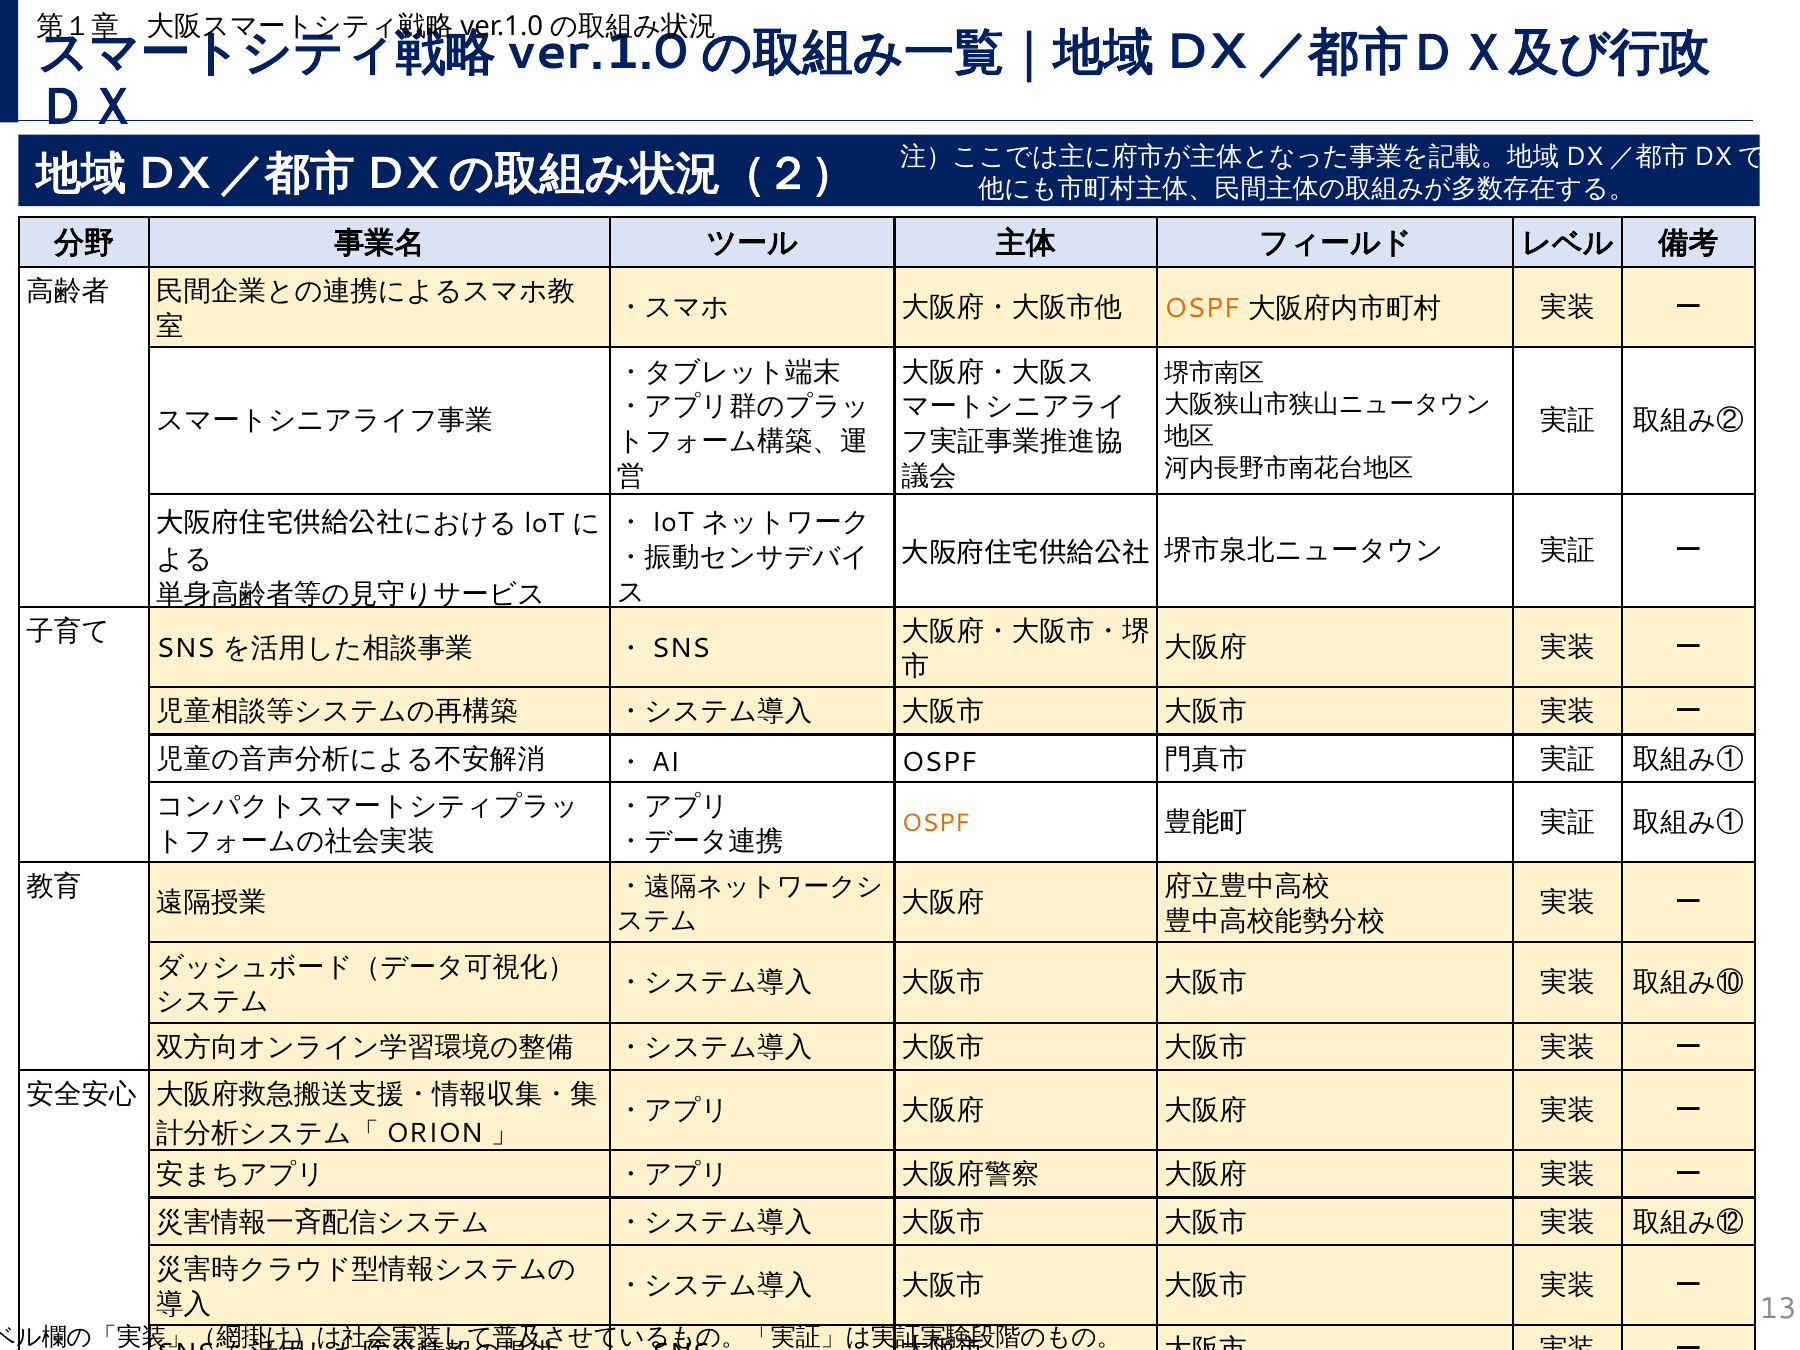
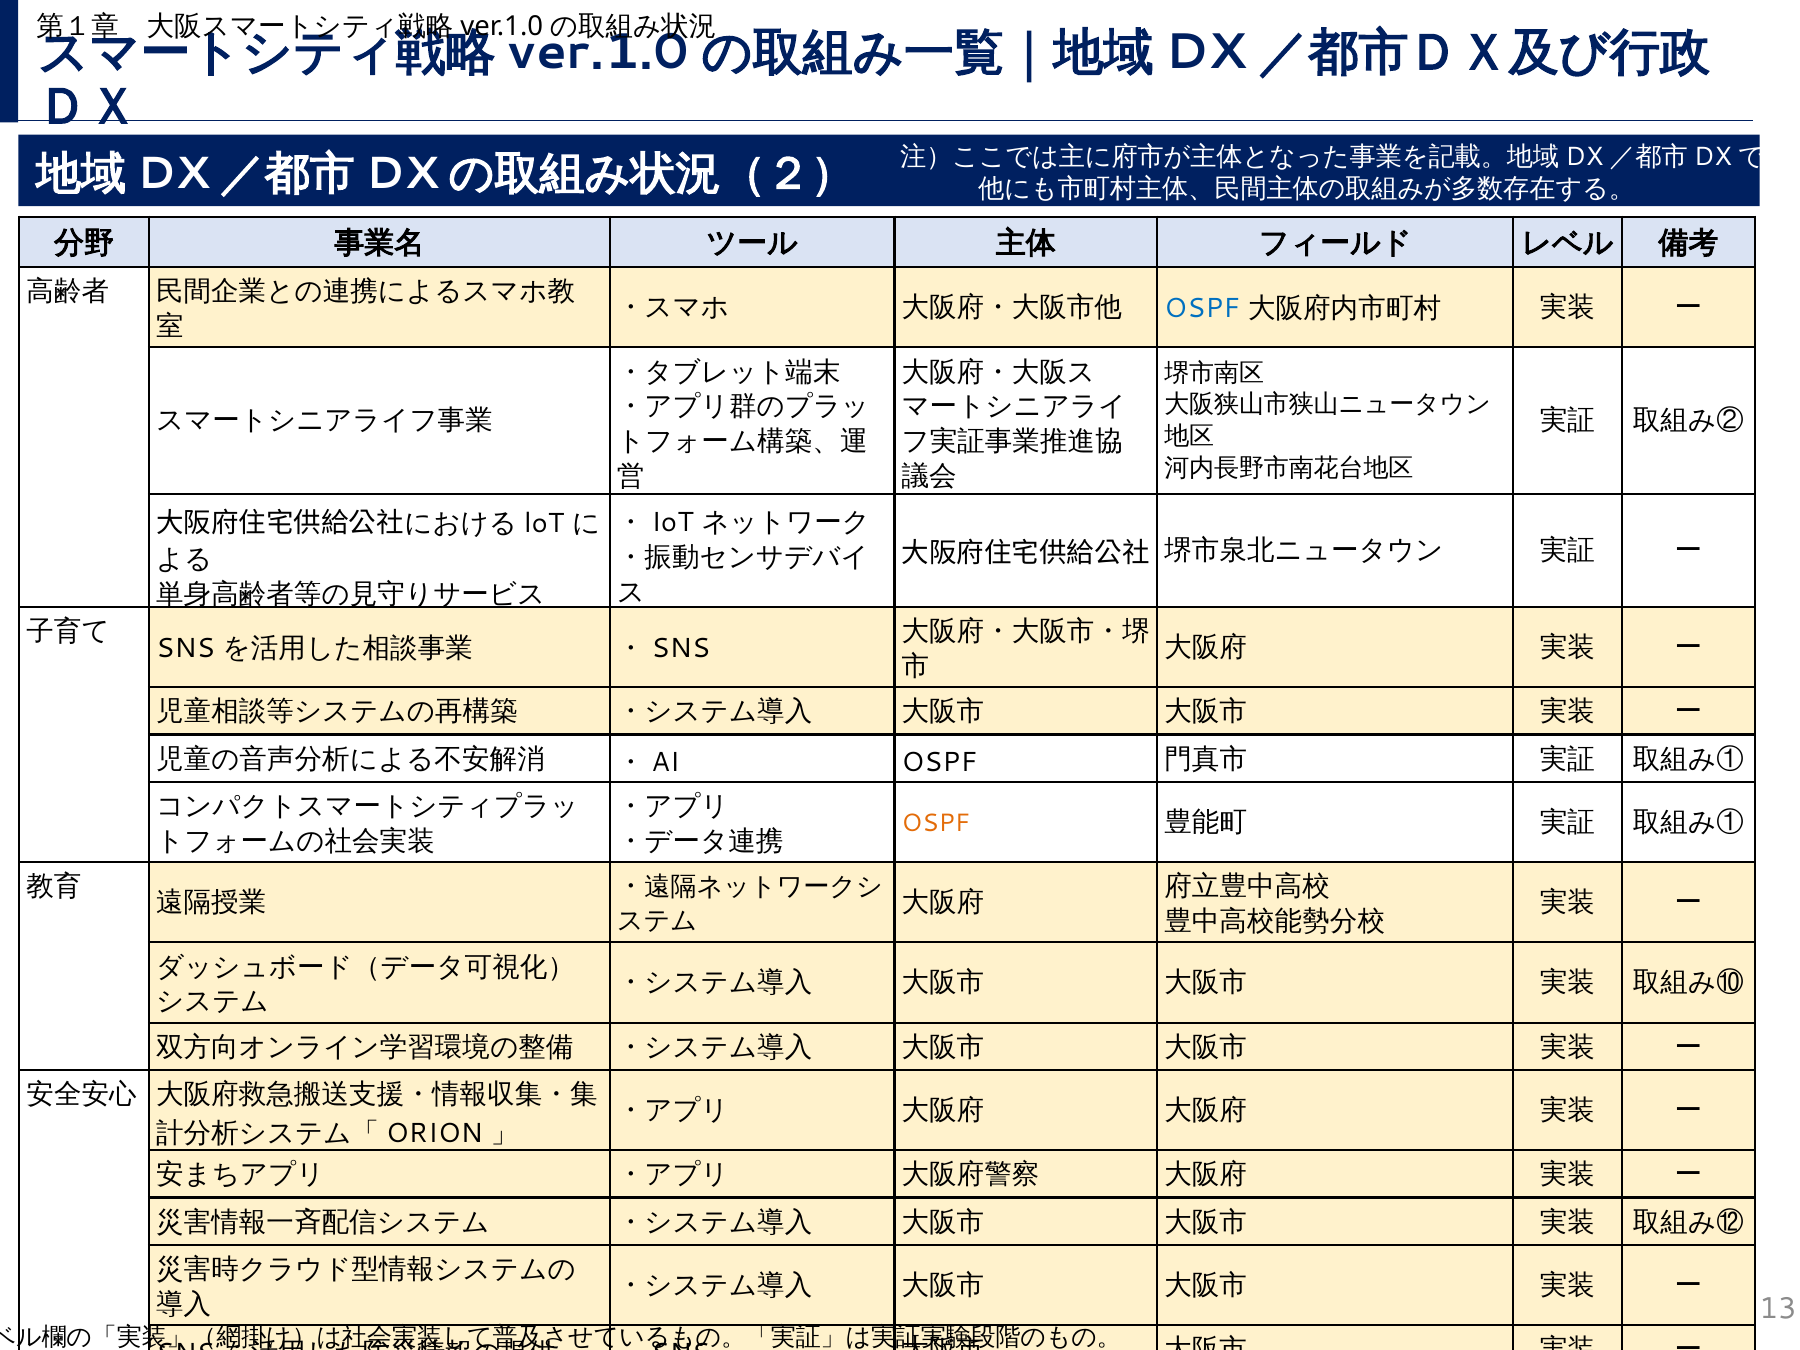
OSPF colour: orange -> blue (1202, 309)
